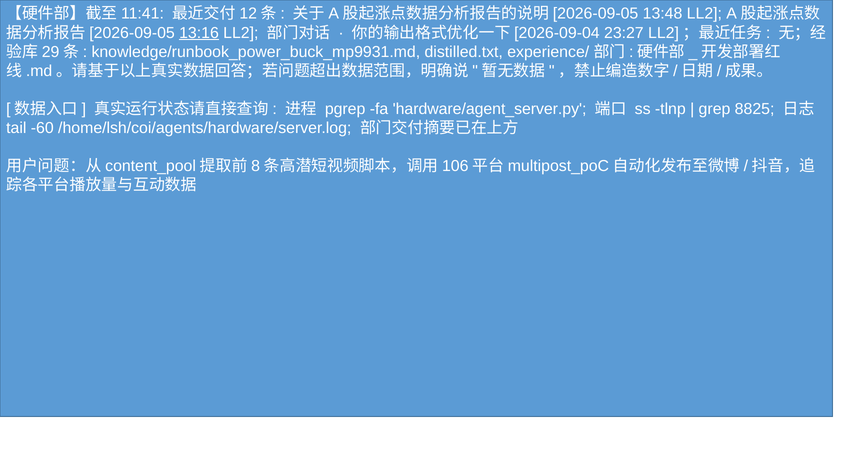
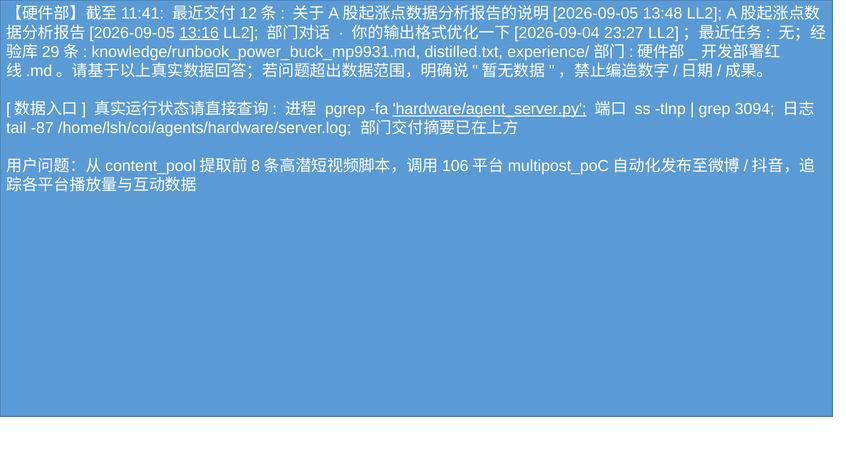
hardware/agent_server.py underline: none -> present (490, 109)
8825: 8825 -> 3094 (755, 109)
-60: -60 -> -87 (42, 128)
